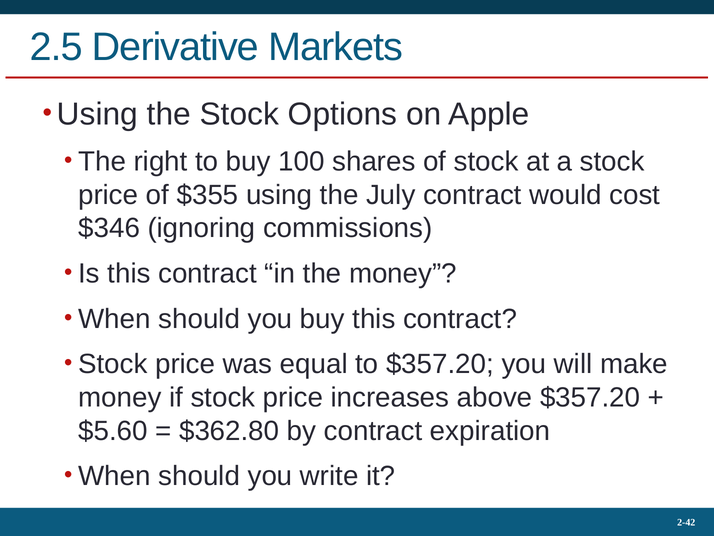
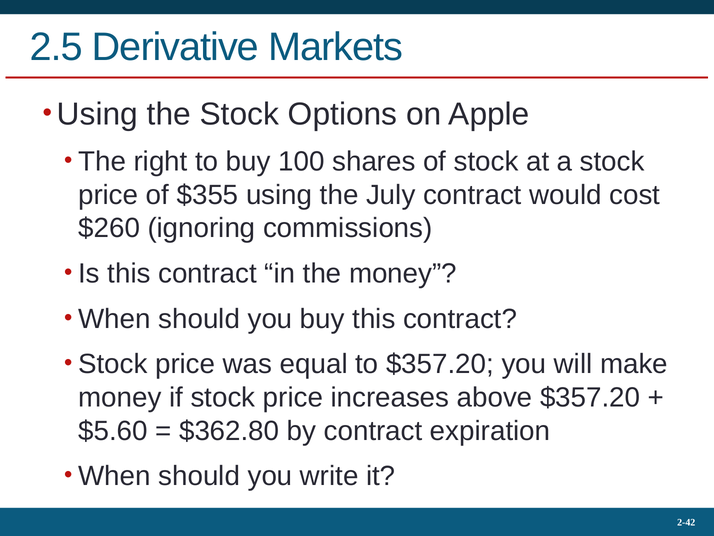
$346: $346 -> $260 (109, 228)
